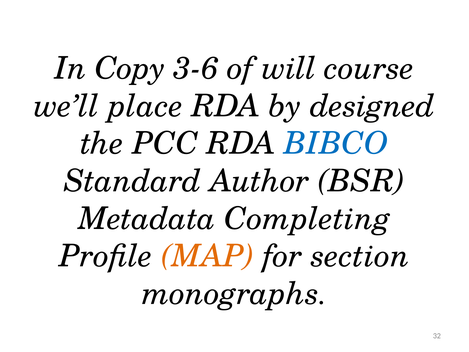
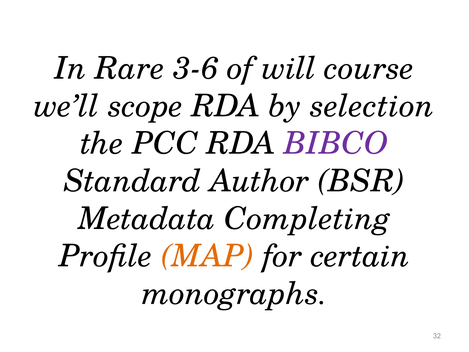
Copy: Copy -> Rare (130, 68)
place: place -> scope (146, 106)
designed: designed -> selection (372, 106)
BIBCO colour: blue -> purple (336, 143)
section: section -> certain (360, 256)
